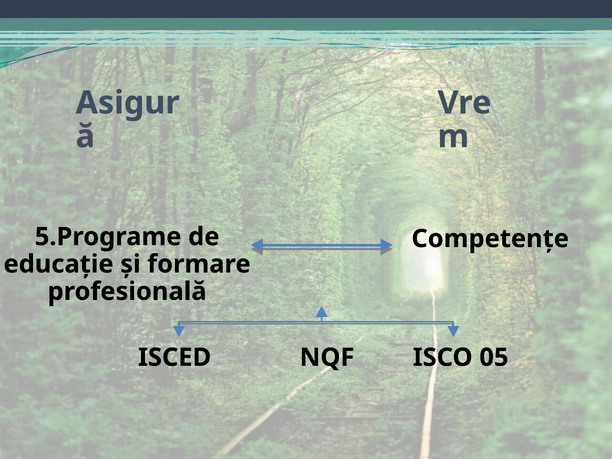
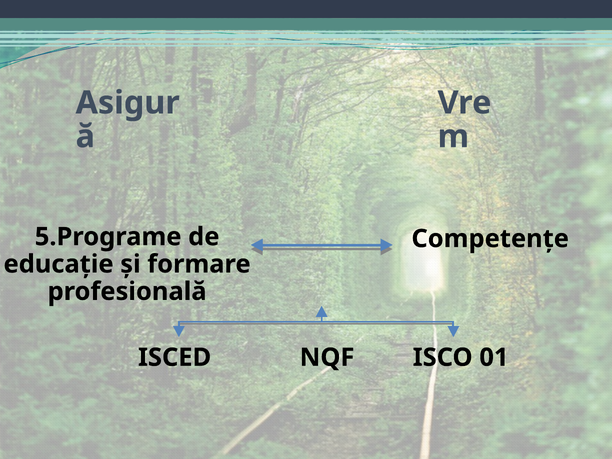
05: 05 -> 01 (494, 357)
